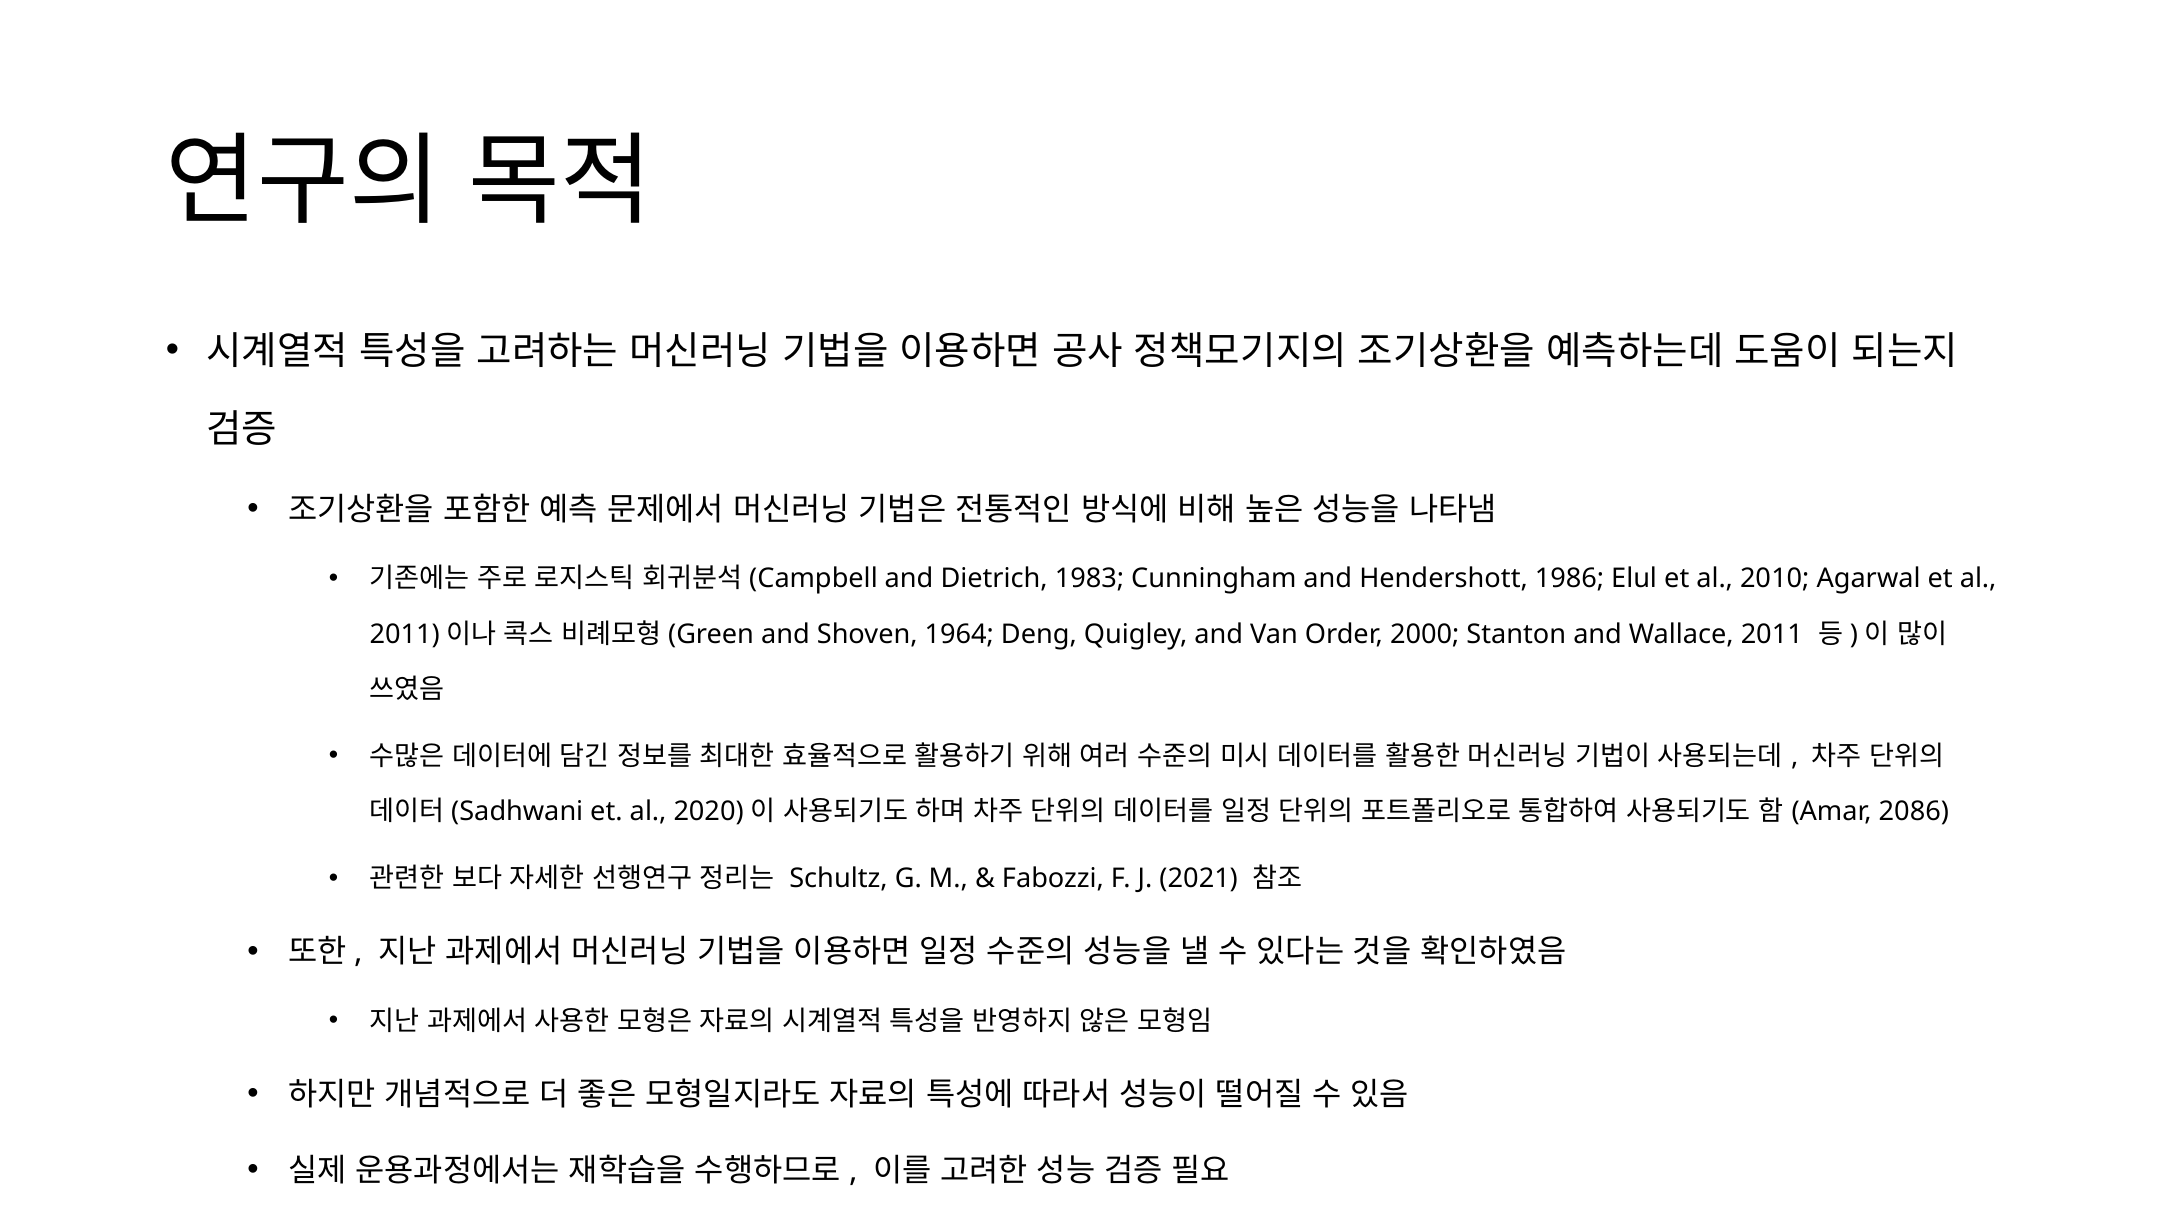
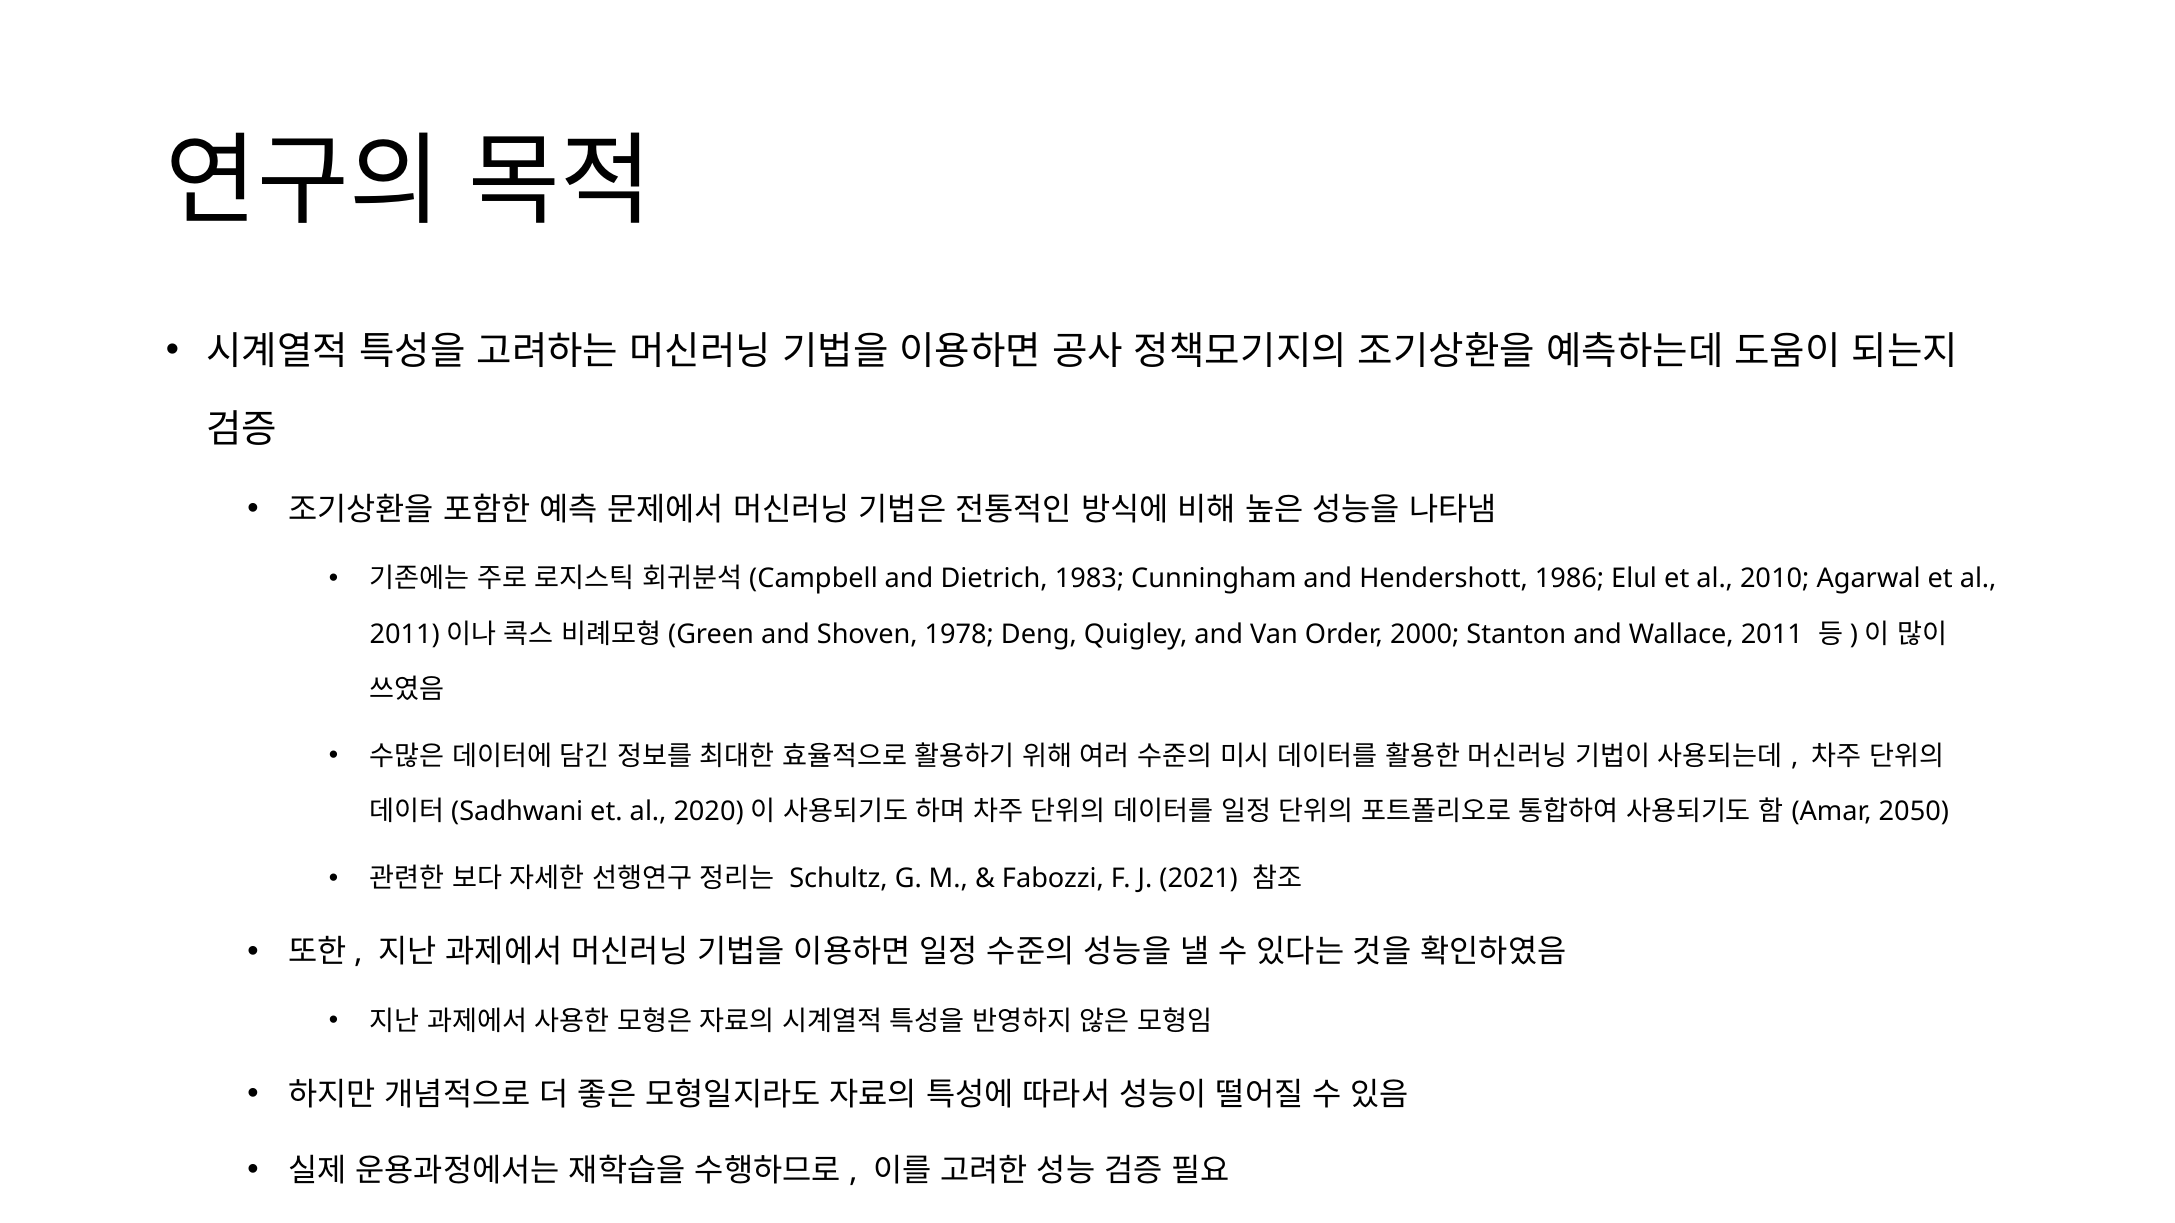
1964: 1964 -> 1978 (959, 635)
2086: 2086 -> 2050 (1914, 812)
